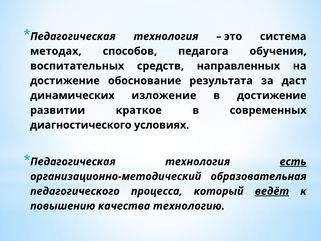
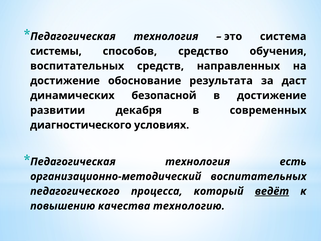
методах: методах -> системы (56, 51)
педагога: педагога -> средство (203, 51)
изложение: изложение -> безопасной (164, 95)
краткое: краткое -> декабря (139, 110)
есть underline: present -> none (293, 162)
организационно-методический образовательная: образовательная -> воспитательных (259, 176)
